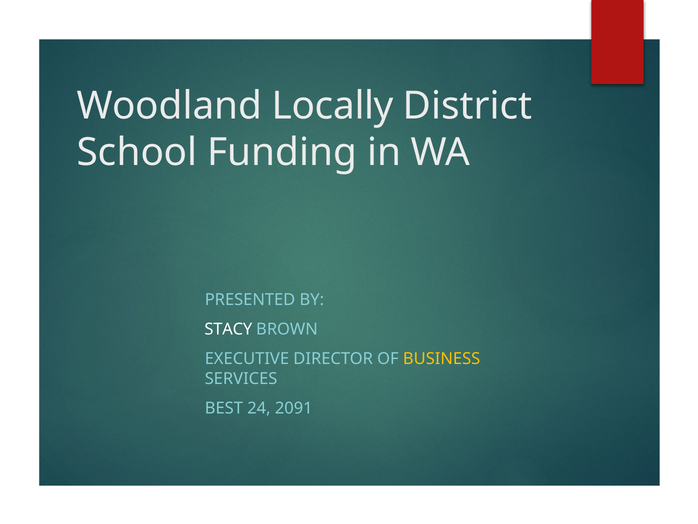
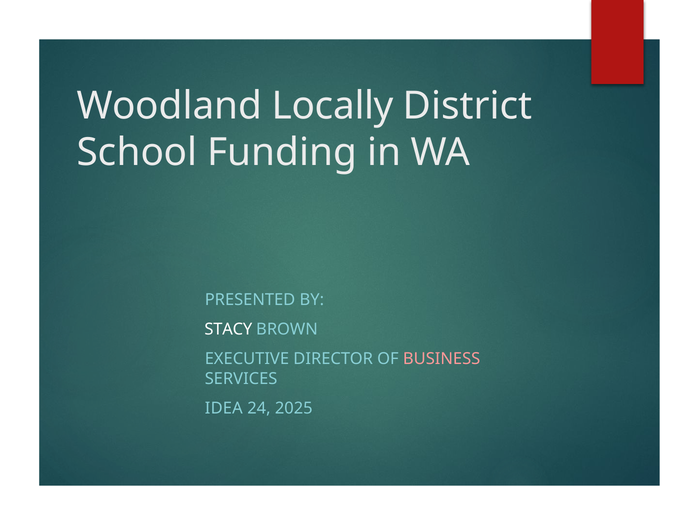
BUSINESS colour: yellow -> pink (442, 359)
BEST: BEST -> IDEA (224, 408)
2091: 2091 -> 2025 (294, 408)
